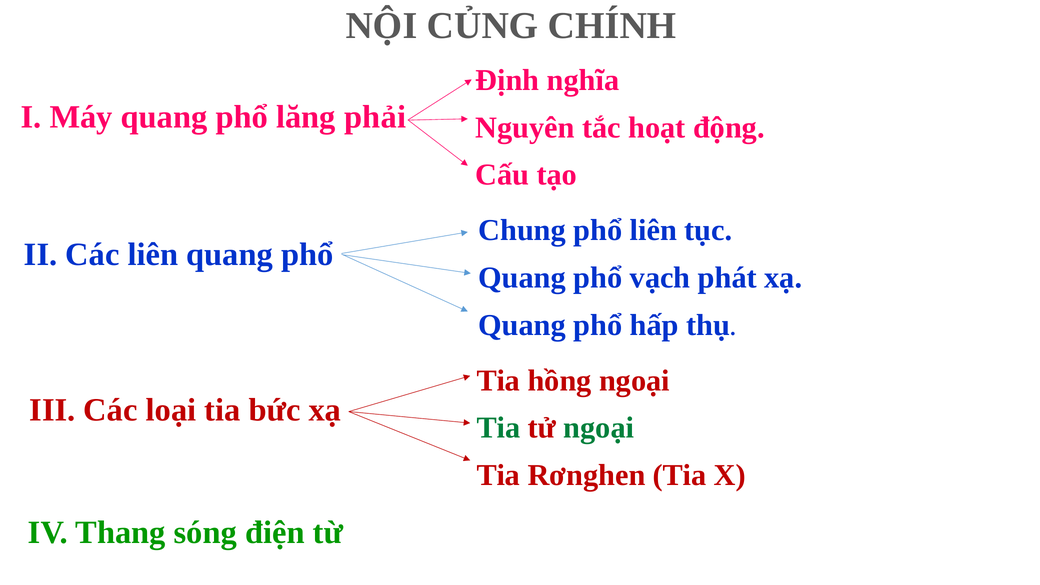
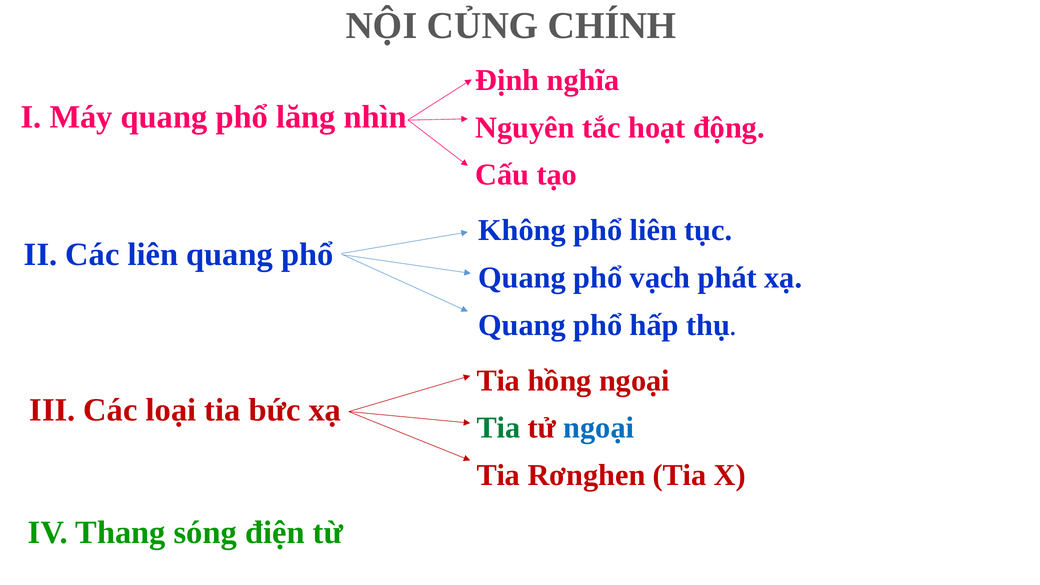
phải: phải -> nhìn (375, 117)
Chung: Chung -> Không (522, 230)
ngoại colour: green -> blue (599, 428)
